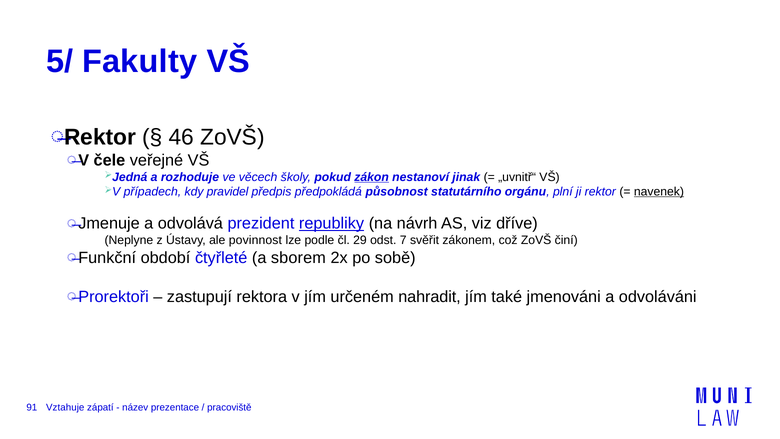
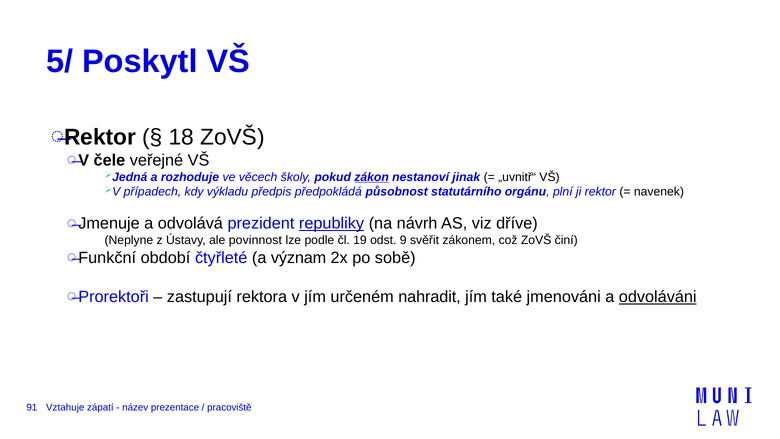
Fakulty: Fakulty -> Poskytl (140, 61)
46: 46 -> 18 (181, 137)
pravidel: pravidel -> výkladu (227, 192)
navenek underline: present -> none (659, 192)
29: 29 -> 19 (360, 240)
7: 7 -> 9 (403, 240)
sborem: sborem -> význam (299, 258)
odvoláváni underline: none -> present (658, 297)
